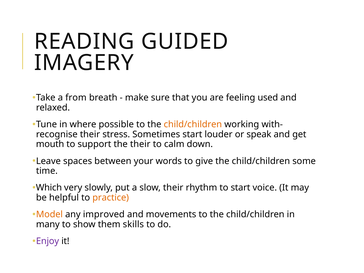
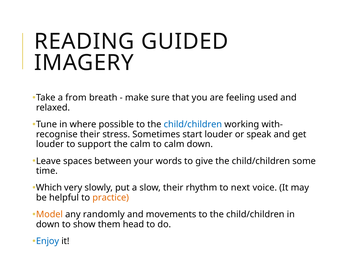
child/children colour: orange -> blue (193, 124)
mouth: mouth -> louder (50, 144)
the their: their -> calm (140, 144)
to start: start -> next (240, 188)
improved: improved -> randomly (104, 214)
many: many -> down (48, 224)
skills: skills -> head (133, 224)
Enjoy colour: purple -> blue (48, 241)
